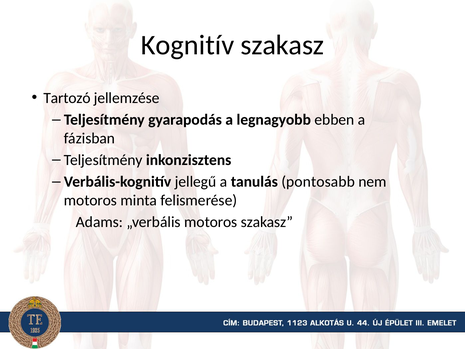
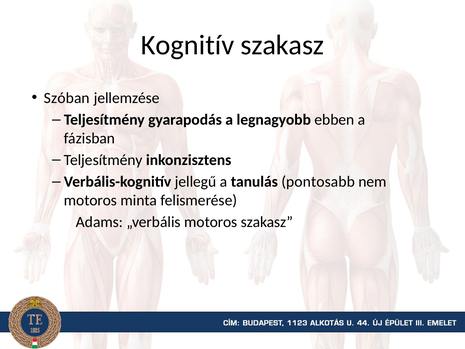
Tartozó: Tartozó -> Szóban (67, 98)
